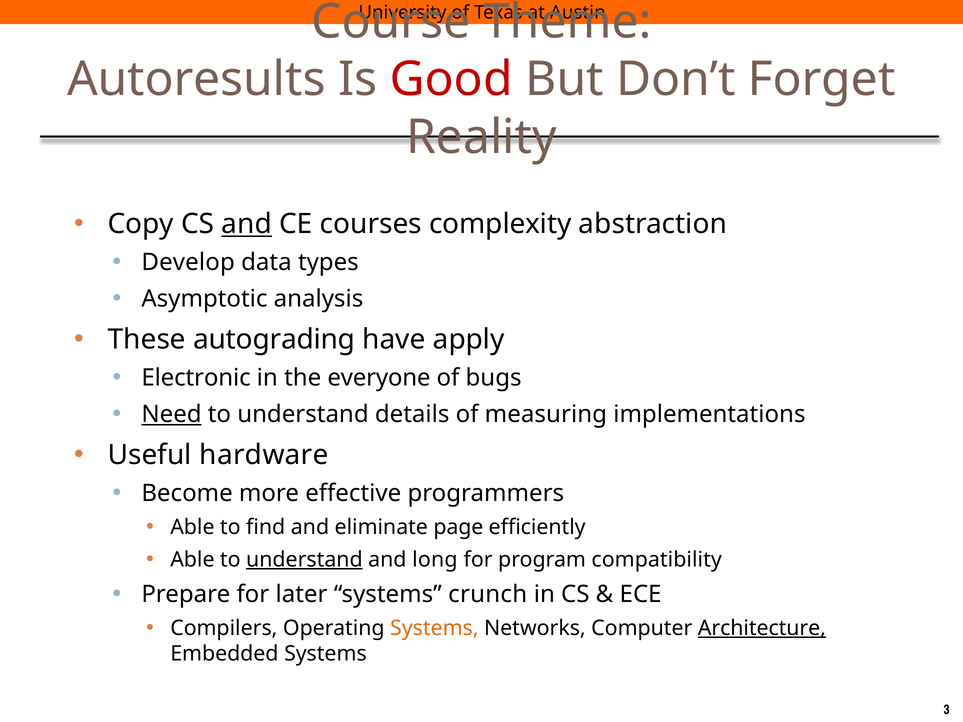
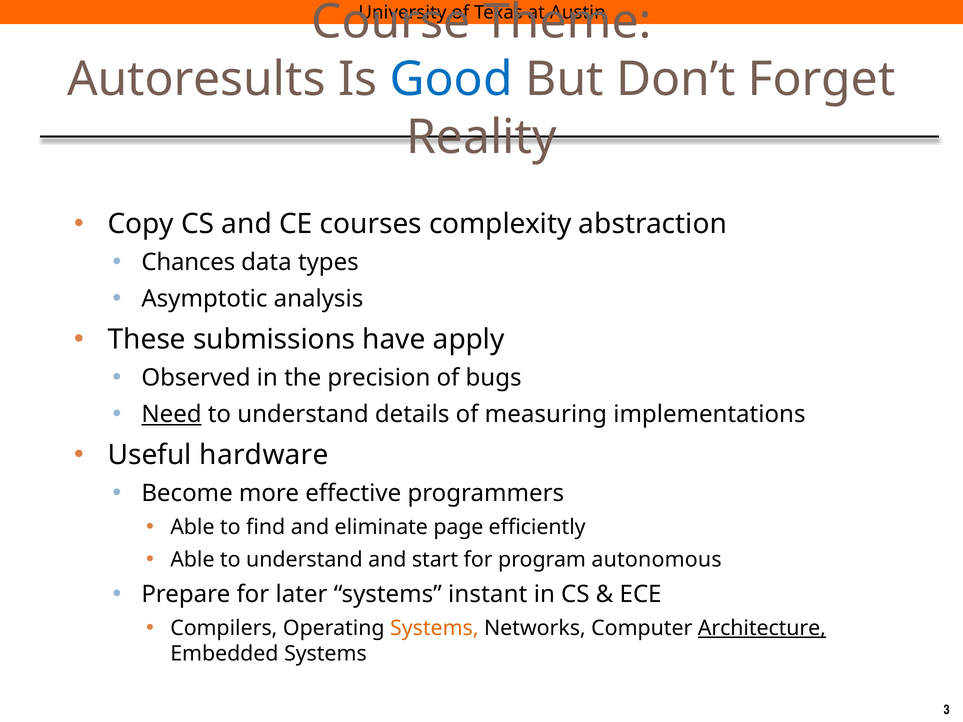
Good colour: red -> blue (451, 80)
and underline: present -> none (247, 224)
Develop: Develop -> Chances (188, 263)
autograding: autograding -> submissions (274, 340)
Electronic: Electronic -> Observed (196, 378)
everyone: everyone -> precision (379, 378)
understand underline: present -> none (304, 560)
long: long -> start (435, 560)
compatibility: compatibility -> autonomous (657, 560)
crunch: crunch -> instant (488, 595)
